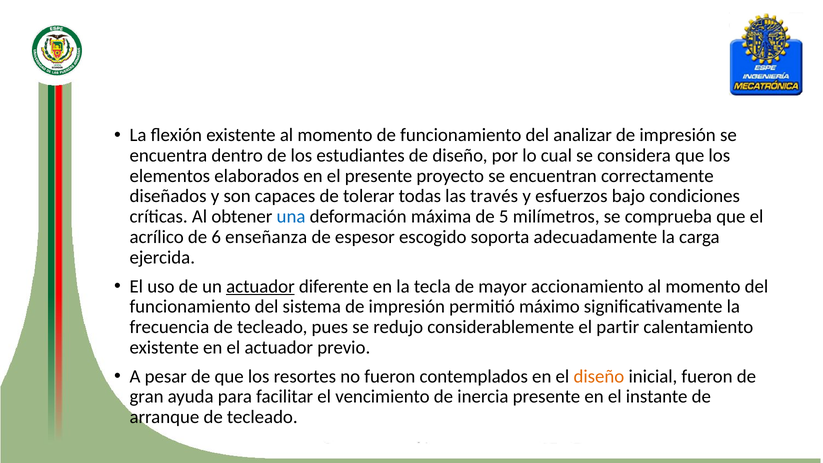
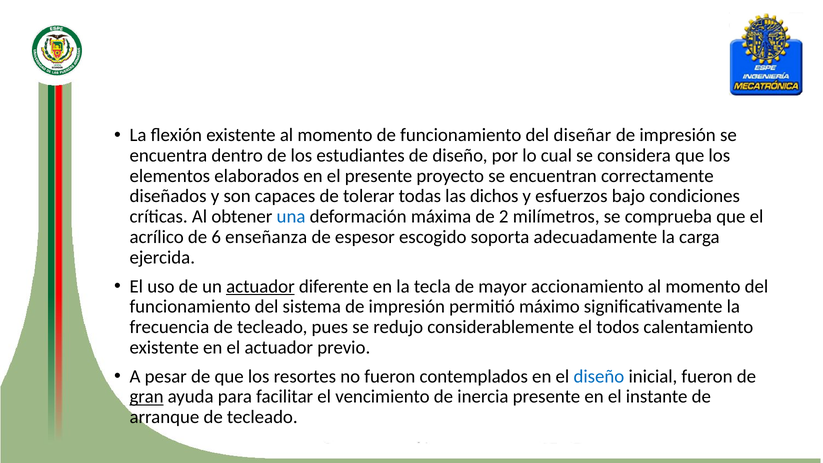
analizar: analizar -> diseñar (582, 135)
través: través -> dichos (494, 196)
5: 5 -> 2 (504, 217)
partir: partir -> todos (618, 327)
diseño colour: orange -> blue (599, 376)
gran underline: none -> present (147, 397)
